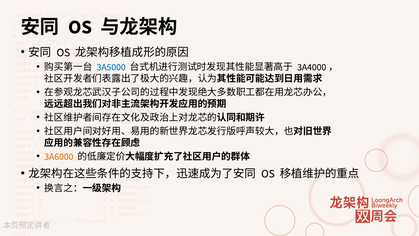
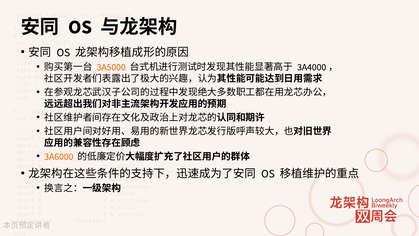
3A5000 colour: blue -> orange (111, 67)
